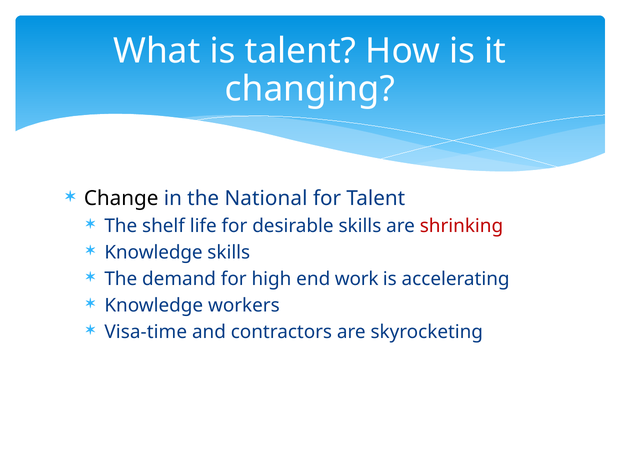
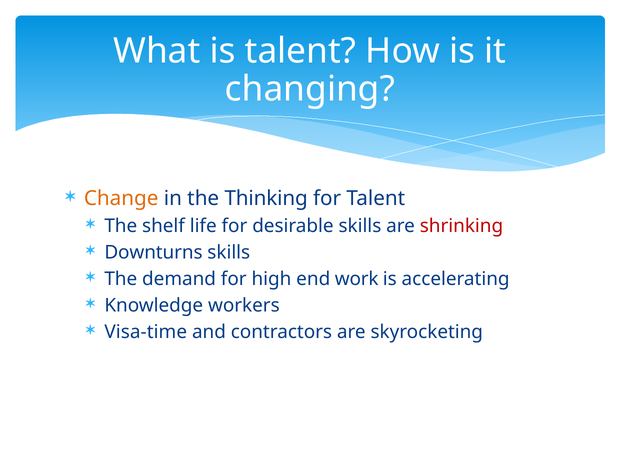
Change colour: black -> orange (121, 198)
National: National -> Thinking (266, 198)
Knowledge: Knowledge -> Downturns (153, 252)
